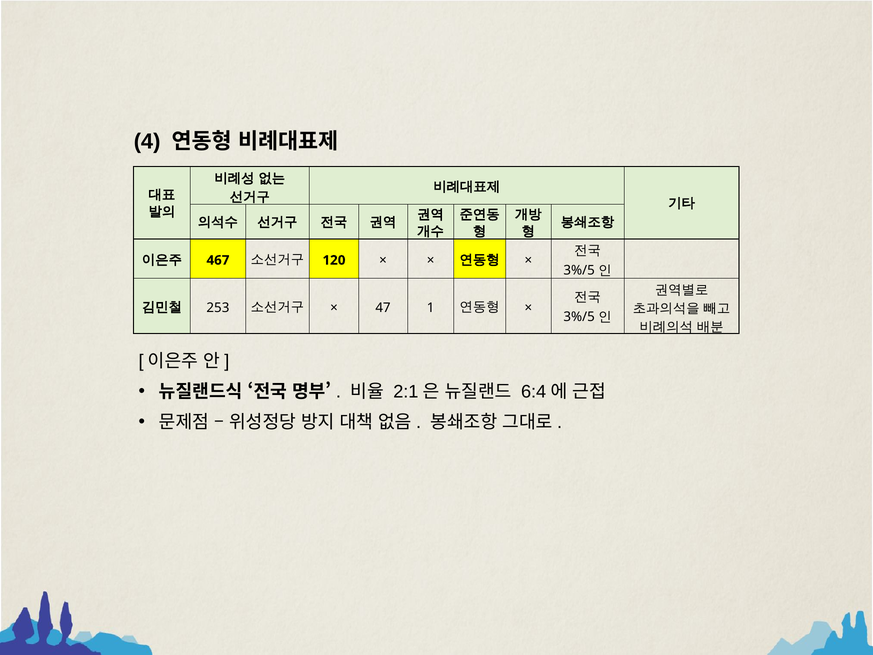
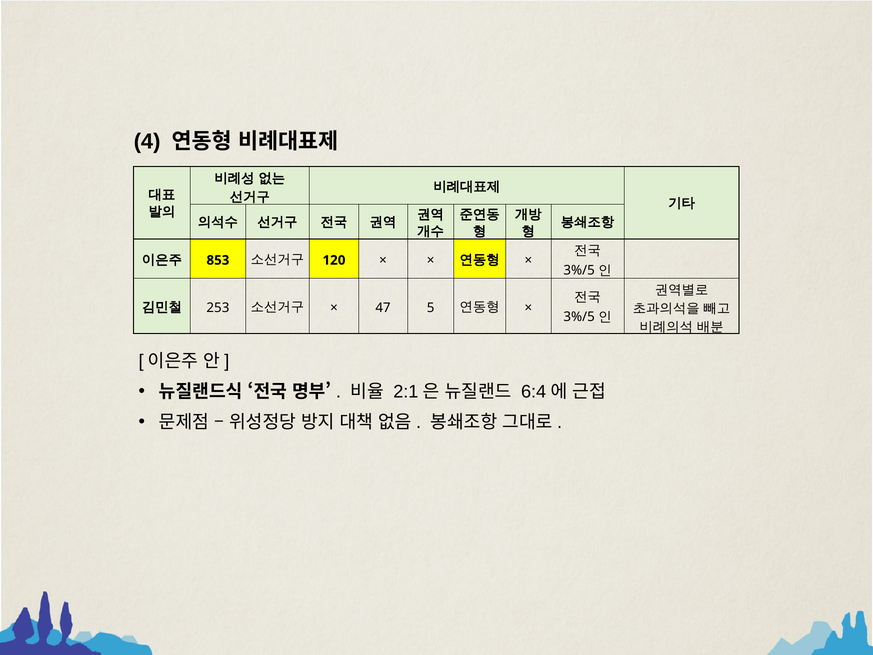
467: 467 -> 853 (218, 260)
1: 1 -> 5 (431, 308)
